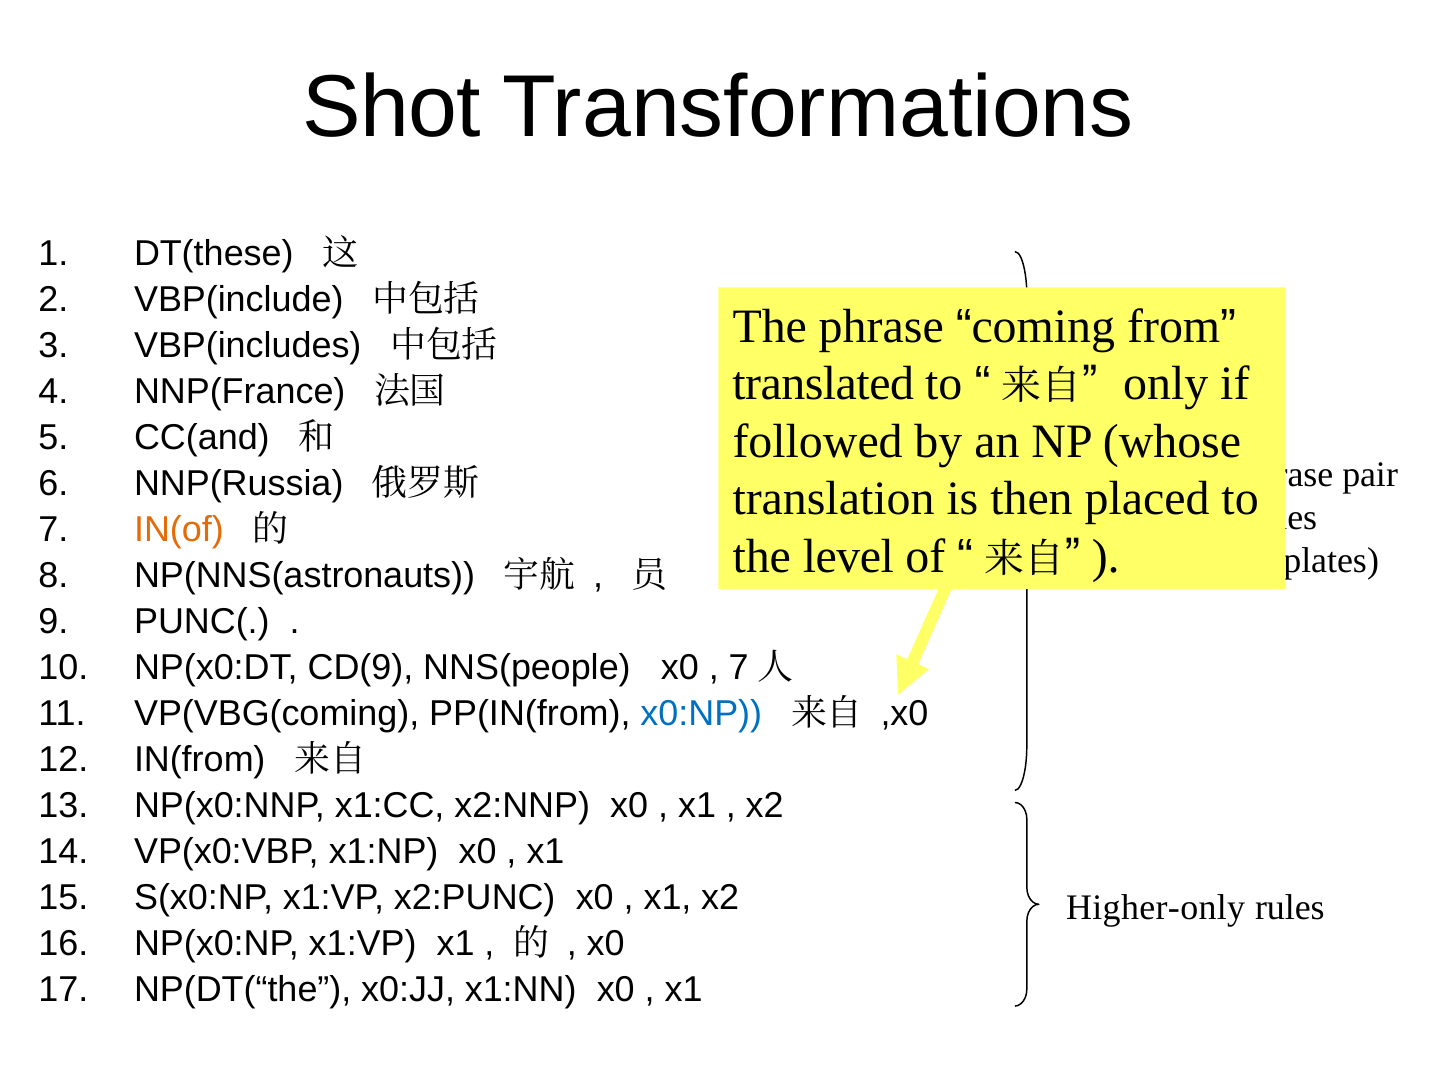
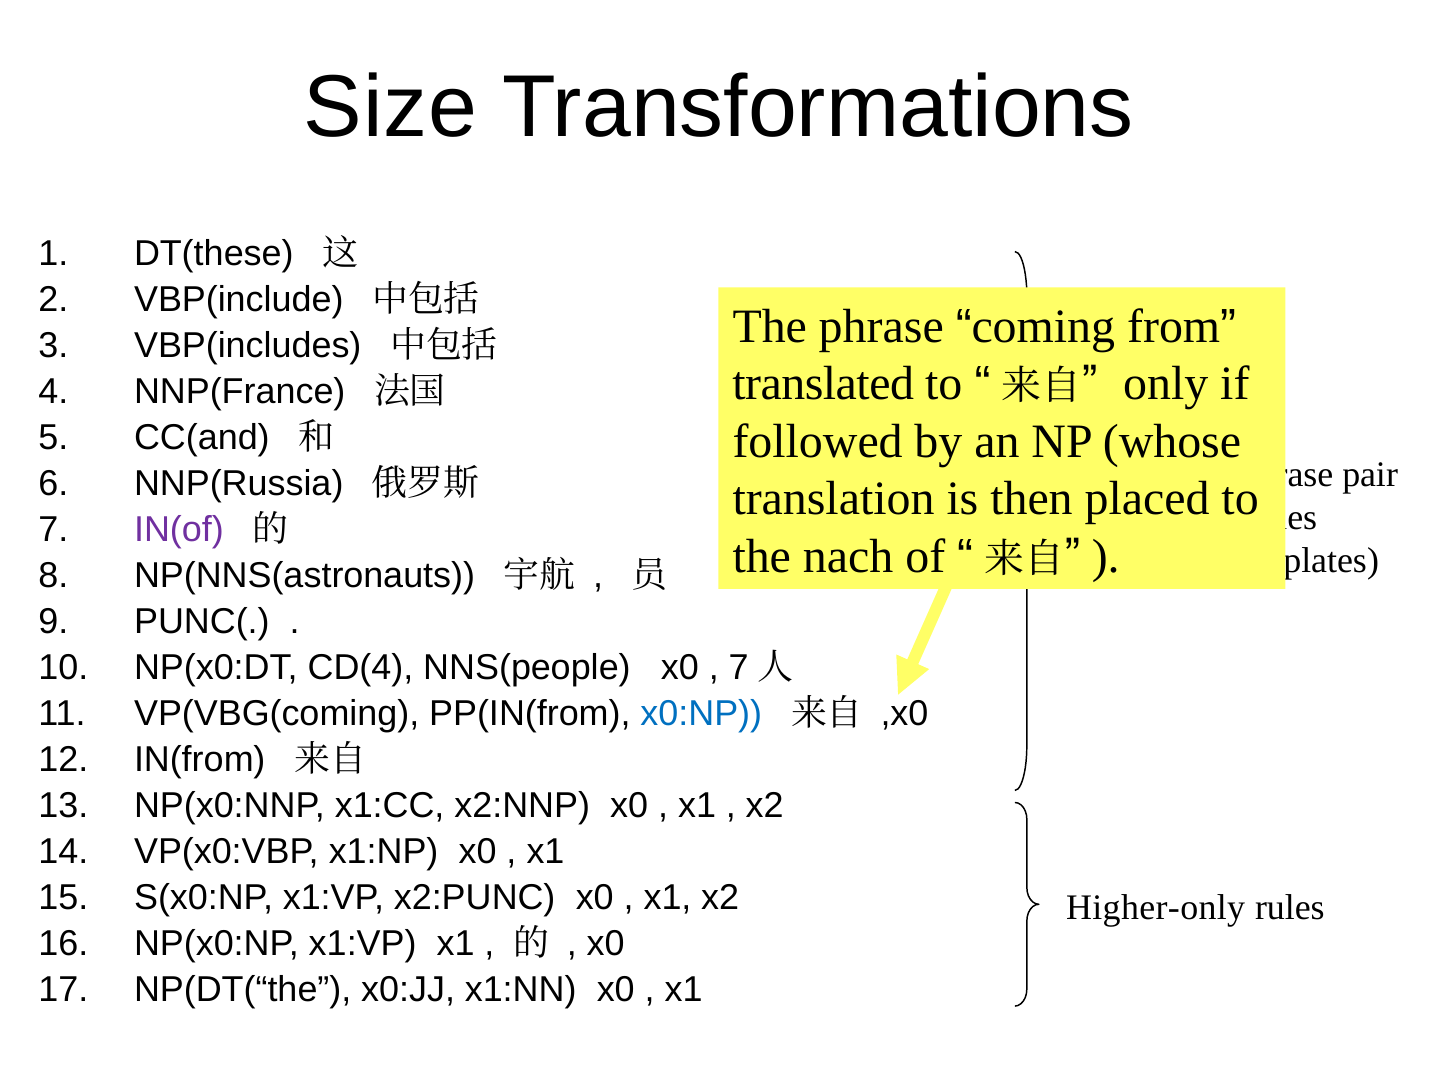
Shot: Shot -> Size (391, 108)
IN(of colour: orange -> purple (179, 530)
level: level -> nach (848, 556)
CD(9: CD(9 -> CD(4 (360, 668)
